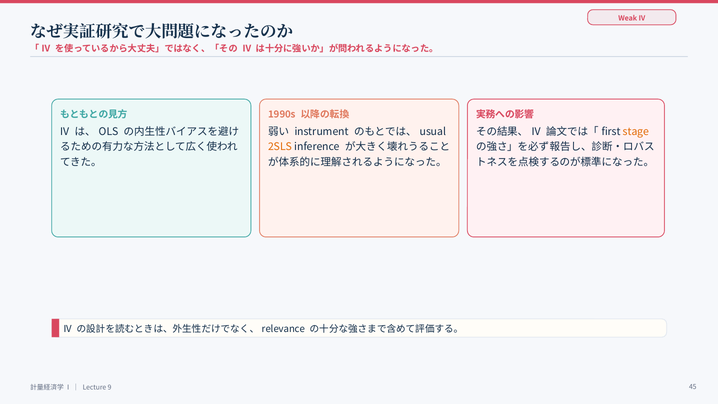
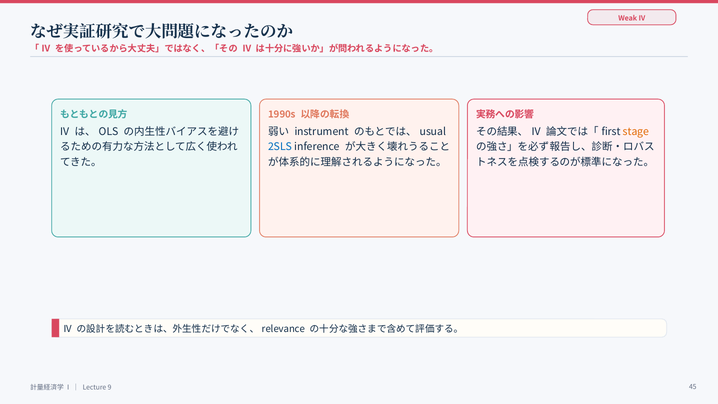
2SLS colour: orange -> blue (280, 147)
